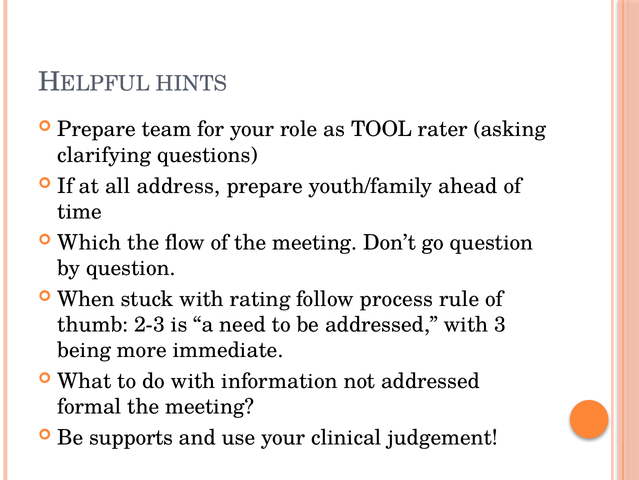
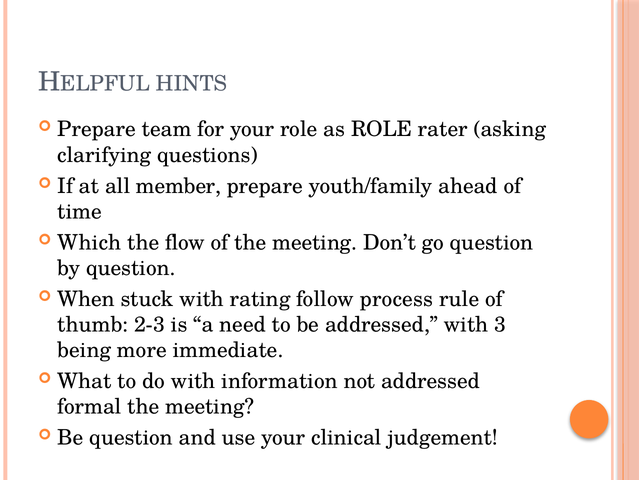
as TOOL: TOOL -> ROLE (382, 129)
address: address -> member (179, 186)
Be supports: supports -> question (131, 437)
